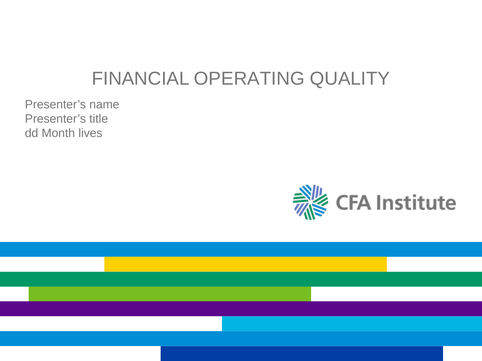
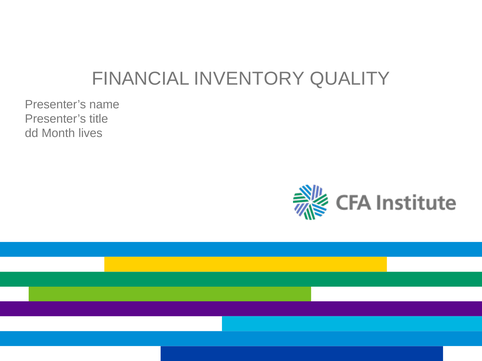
OPERATING: OPERATING -> INVENTORY (249, 79)
